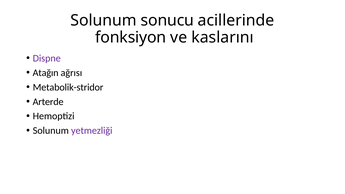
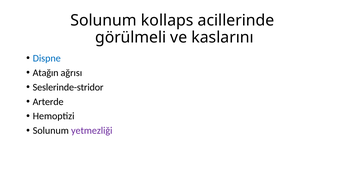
sonucu: sonucu -> kollaps (167, 20)
fonksiyon: fonksiyon -> görülmeli (131, 38)
Dispne colour: purple -> blue (47, 58)
Metabolik-stridor: Metabolik-stridor -> Seslerinde-stridor (68, 87)
